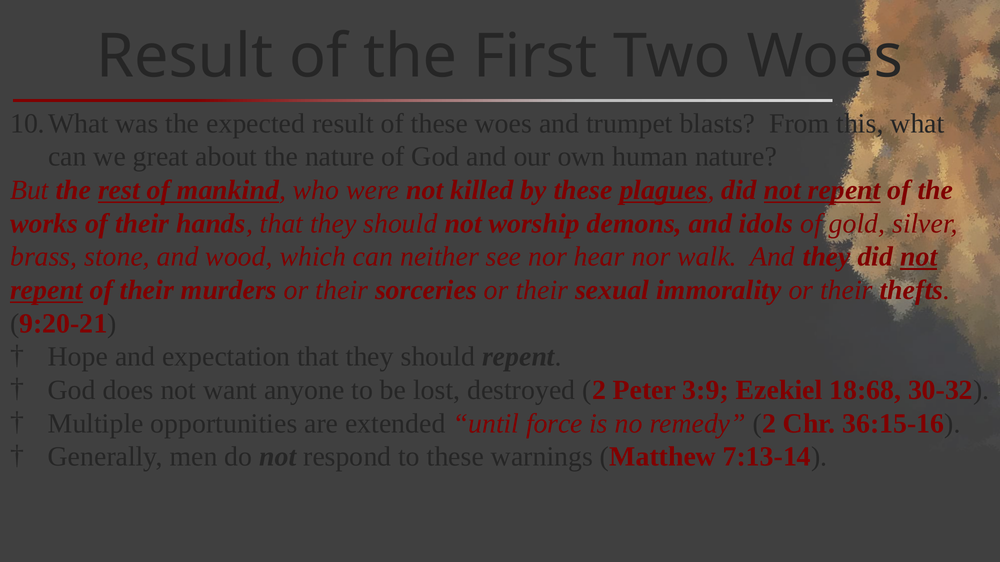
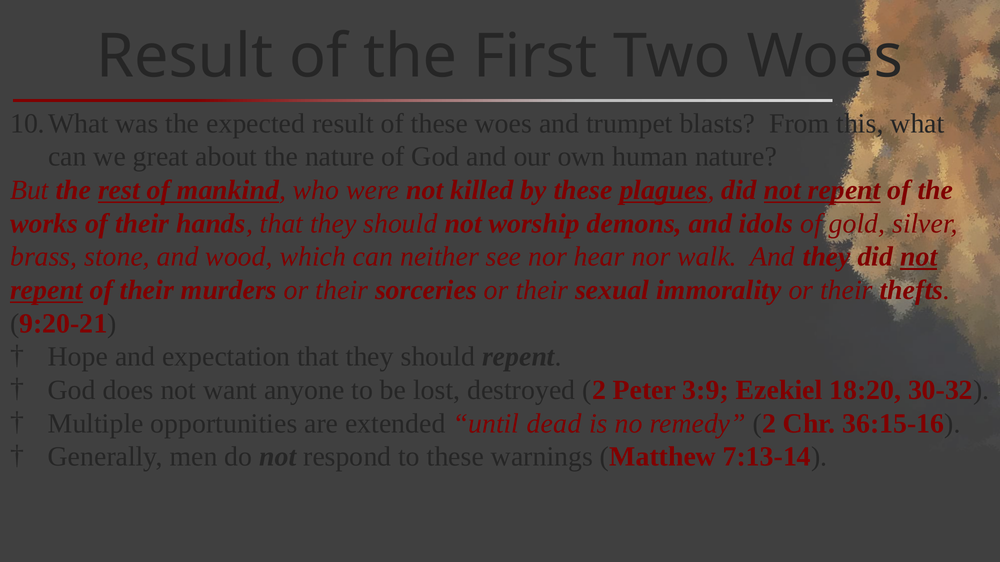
18:68: 18:68 -> 18:20 (865, 390)
force: force -> dead (554, 424)
